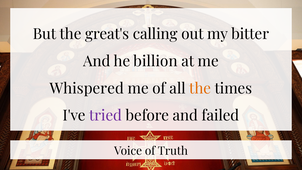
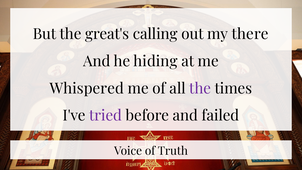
bitter: bitter -> there (250, 34)
billion: billion -> hiding (156, 61)
the colour: orange -> purple (200, 88)
